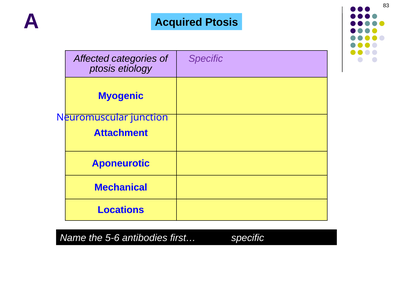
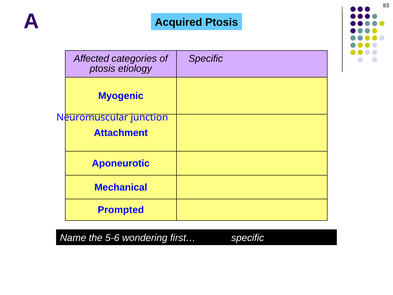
Specific colour: purple -> black (206, 59)
Locations: Locations -> Prompted (121, 210)
antibodies: antibodies -> wondering (145, 238)
